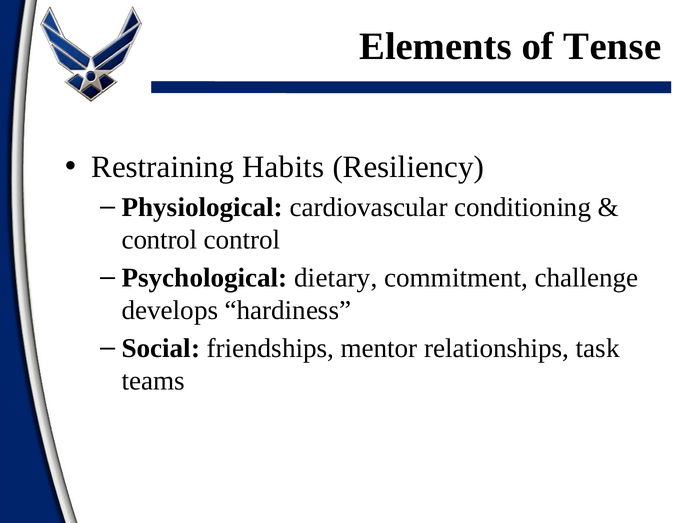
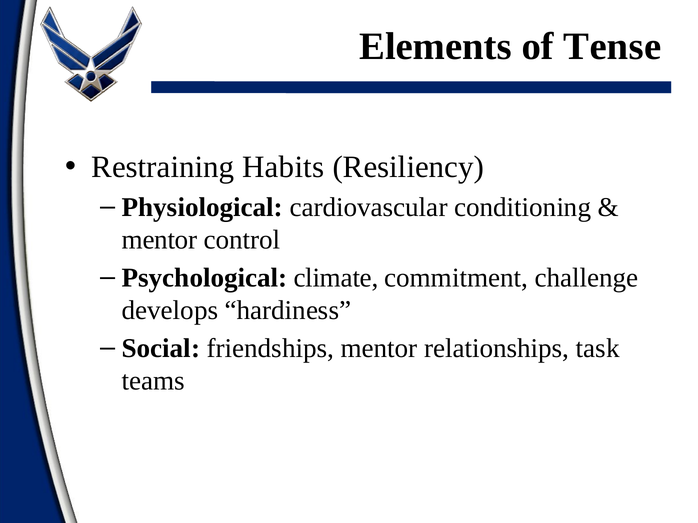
control: control -> mentor (160, 240)
dietary: dietary -> climate (336, 278)
